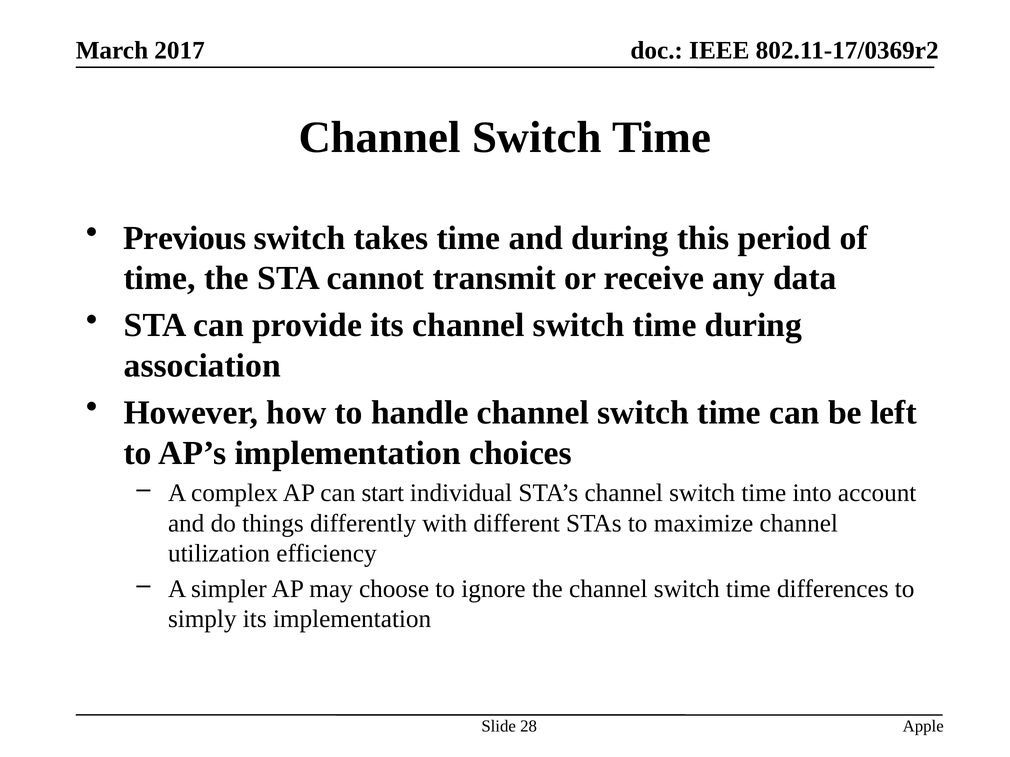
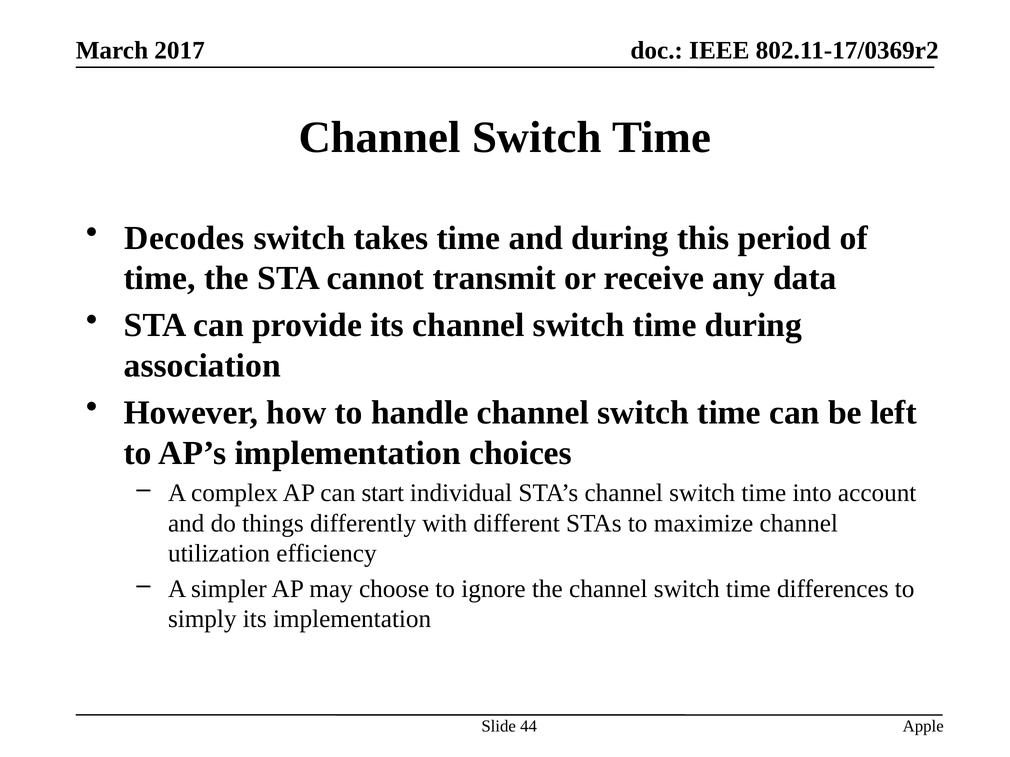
Previous: Previous -> Decodes (184, 238)
28: 28 -> 44 (529, 726)
